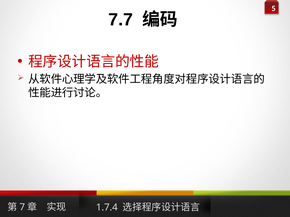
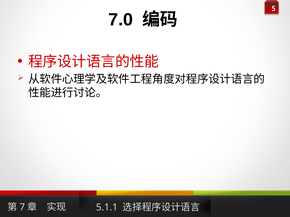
7.7: 7.7 -> 7.0 (121, 20)
1.7.4: 1.7.4 -> 5.1.1 (107, 208)
